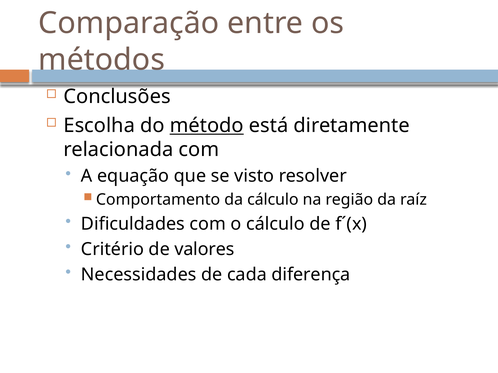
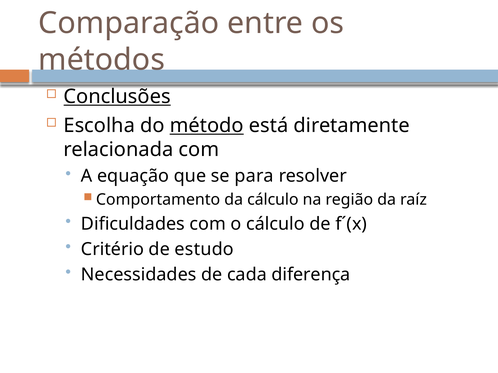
Conclusões underline: none -> present (117, 97)
visto: visto -> para (254, 176)
valores: valores -> estudo (204, 249)
